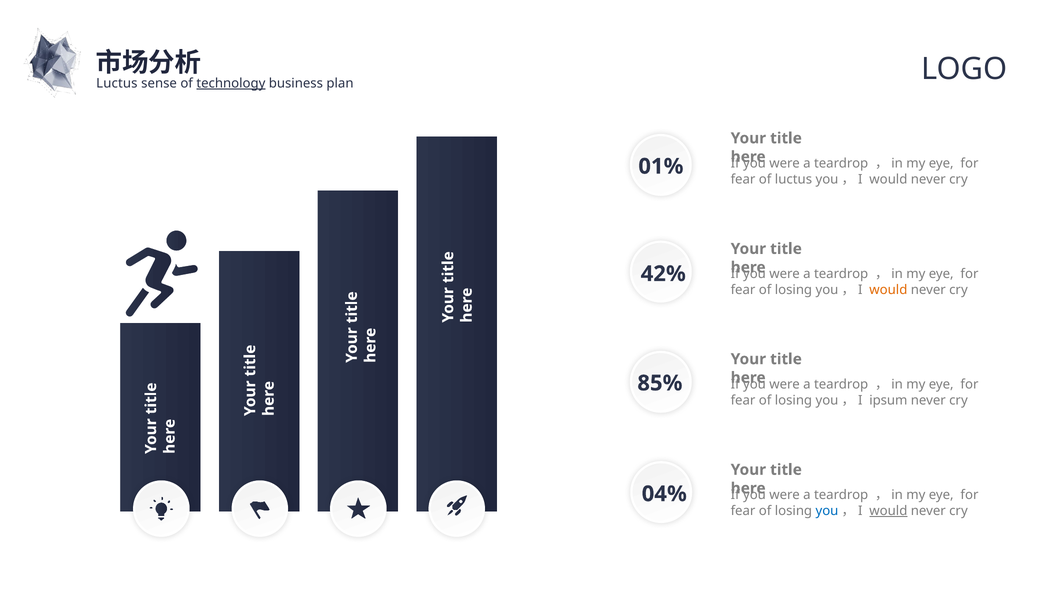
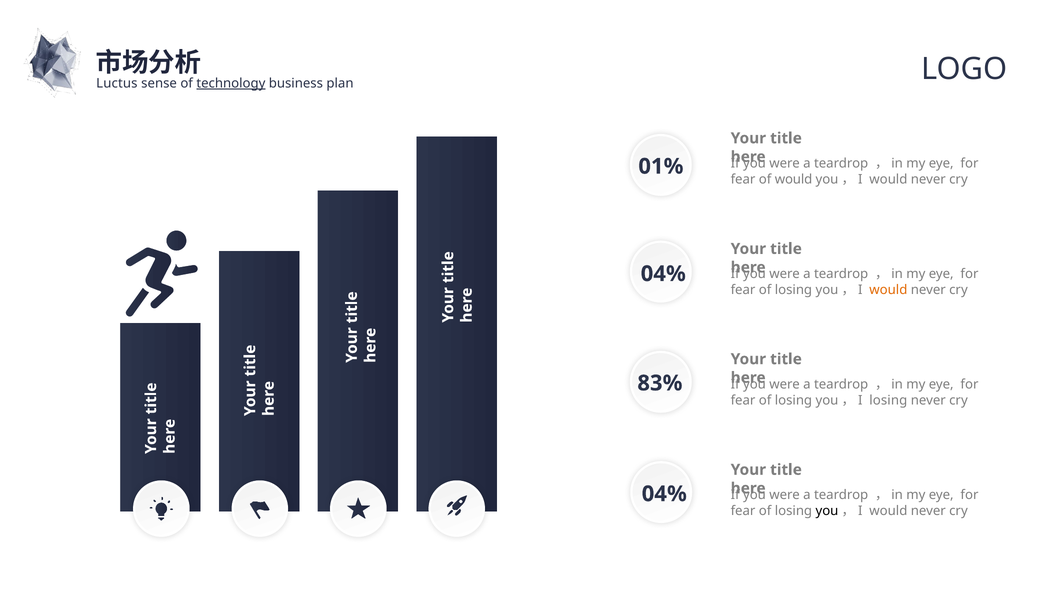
of luctus: luctus -> would (794, 179)
42%: 42% -> 04% (663, 274)
85%: 85% -> 83% (660, 383)
ipsum: ipsum -> losing (888, 400)
you colour: blue -> black (827, 510)
would underline: present -> none (888, 510)
